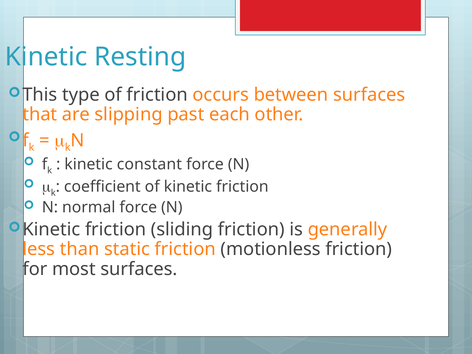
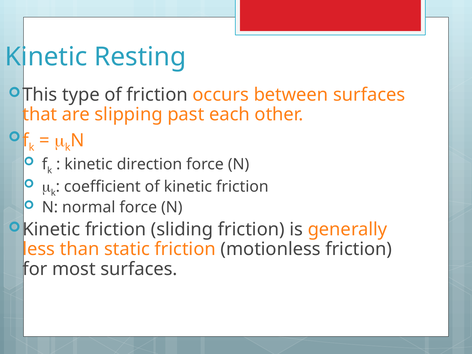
constant: constant -> direction (149, 164)
